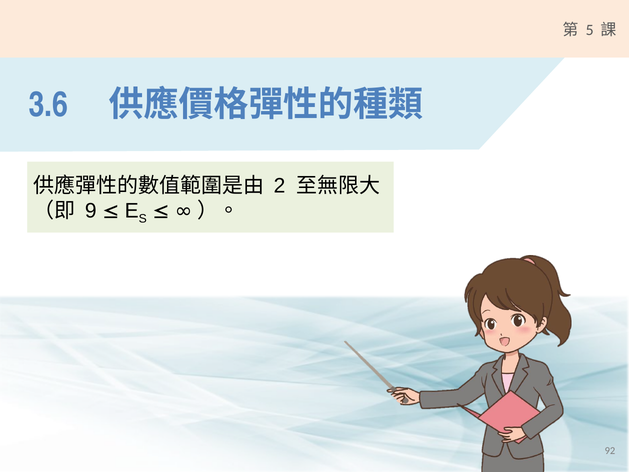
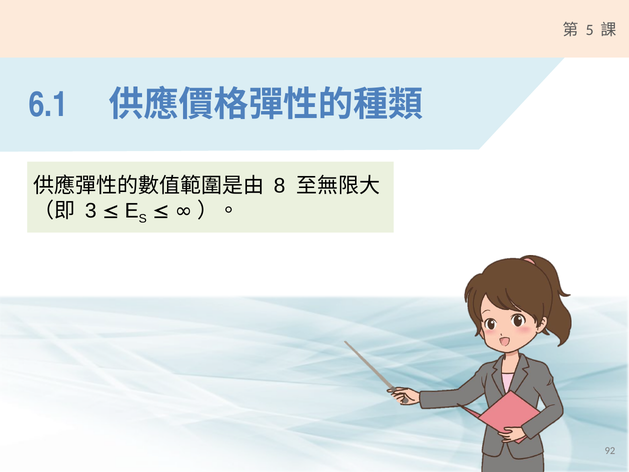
3.6: 3.6 -> 6.1 (48, 105)
2: 2 -> 8 (280, 186)
9: 9 -> 3 (91, 211)
